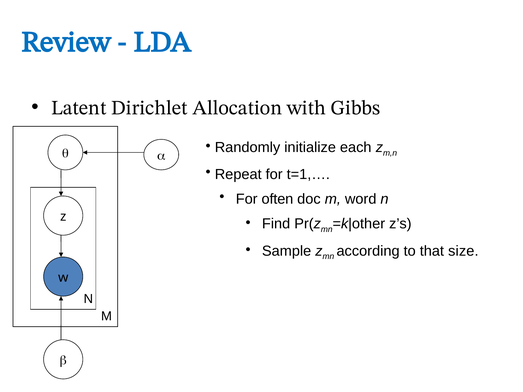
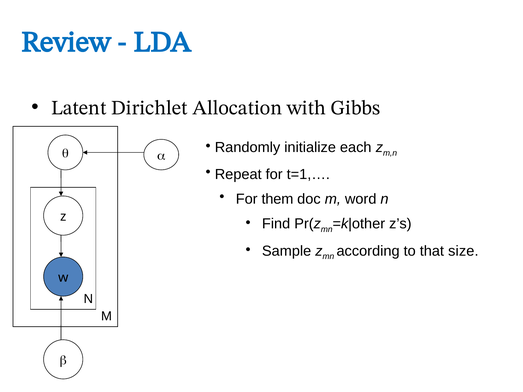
often: often -> them (277, 199)
